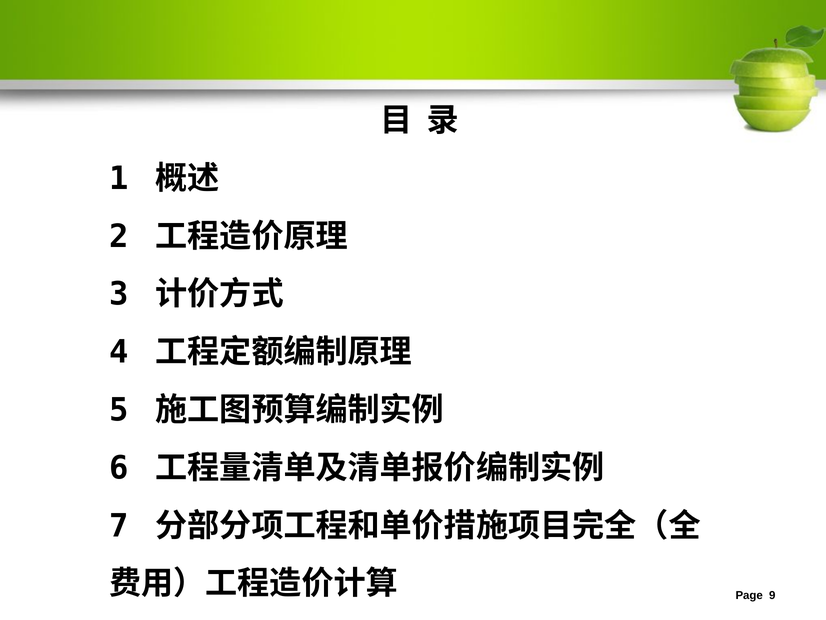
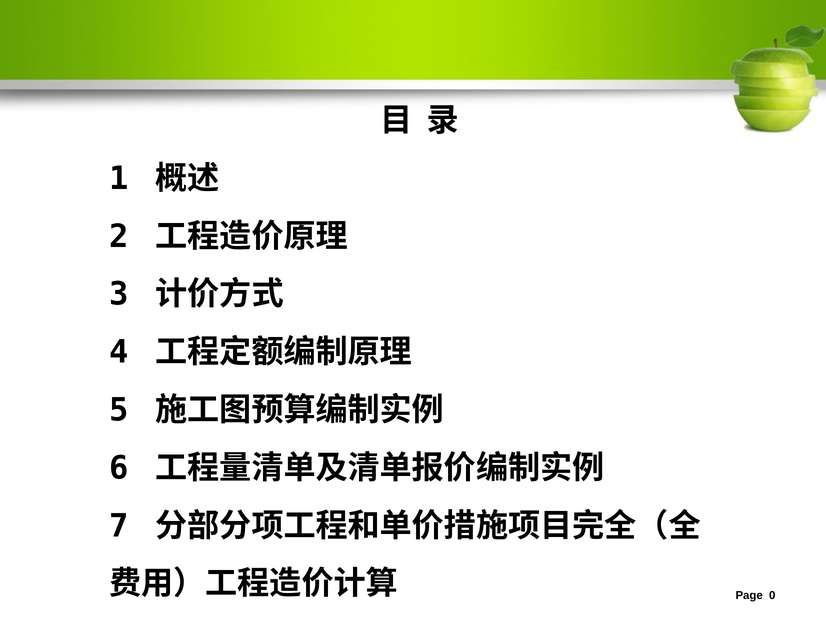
9: 9 -> 0 (772, 595)
